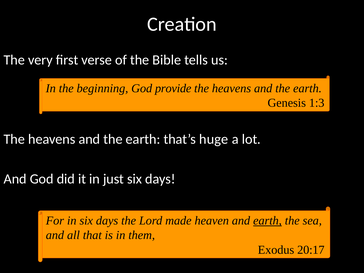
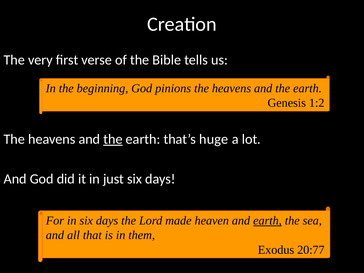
provide: provide -> pinions (173, 88)
1:3: 1:3 -> 1:2 (317, 103)
the underline: none -> present (113, 139)
20:17: 20:17 -> 20:77 (311, 250)
